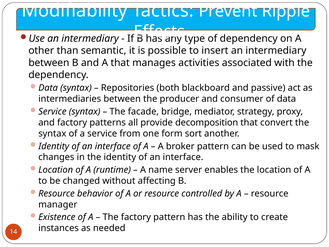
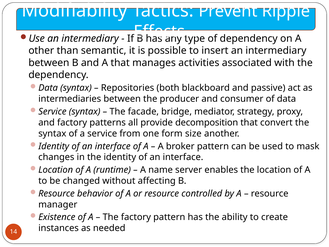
sort: sort -> size (193, 133)
